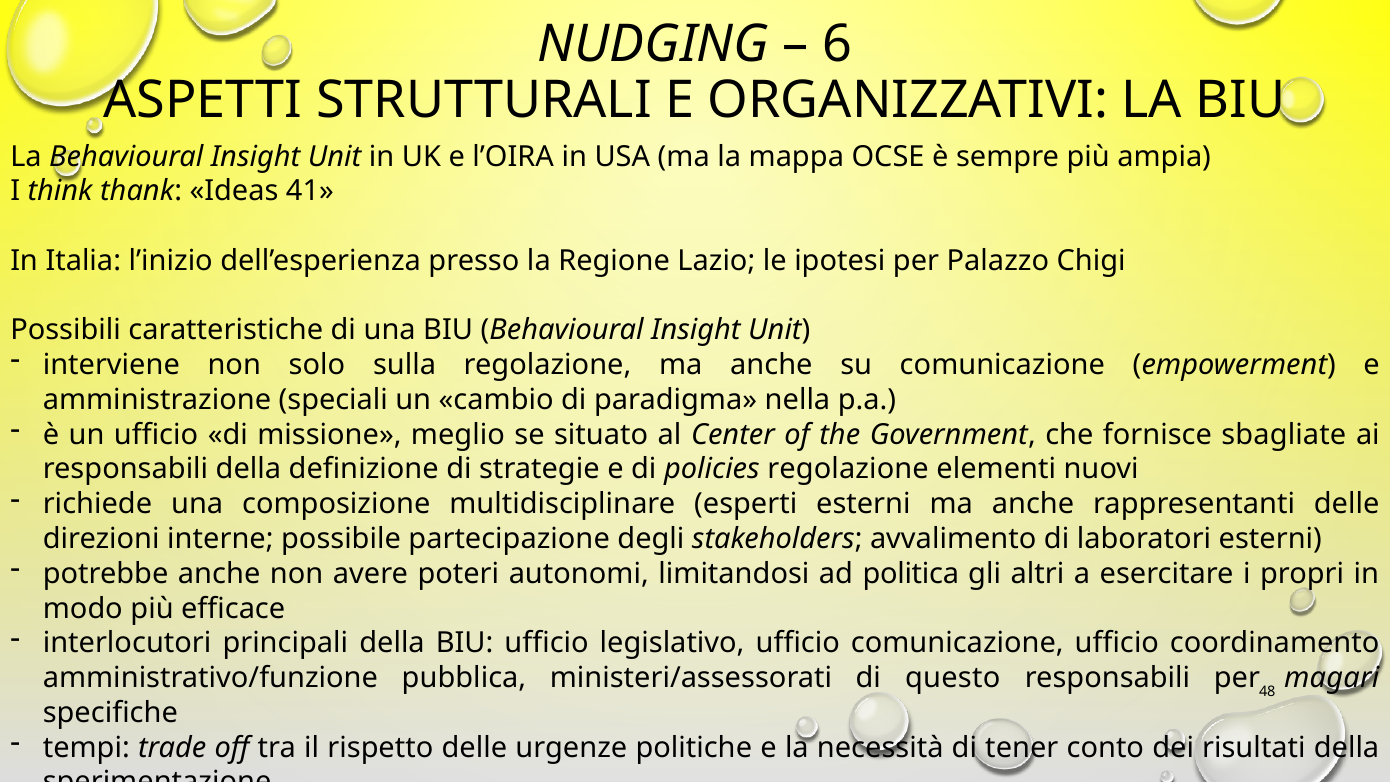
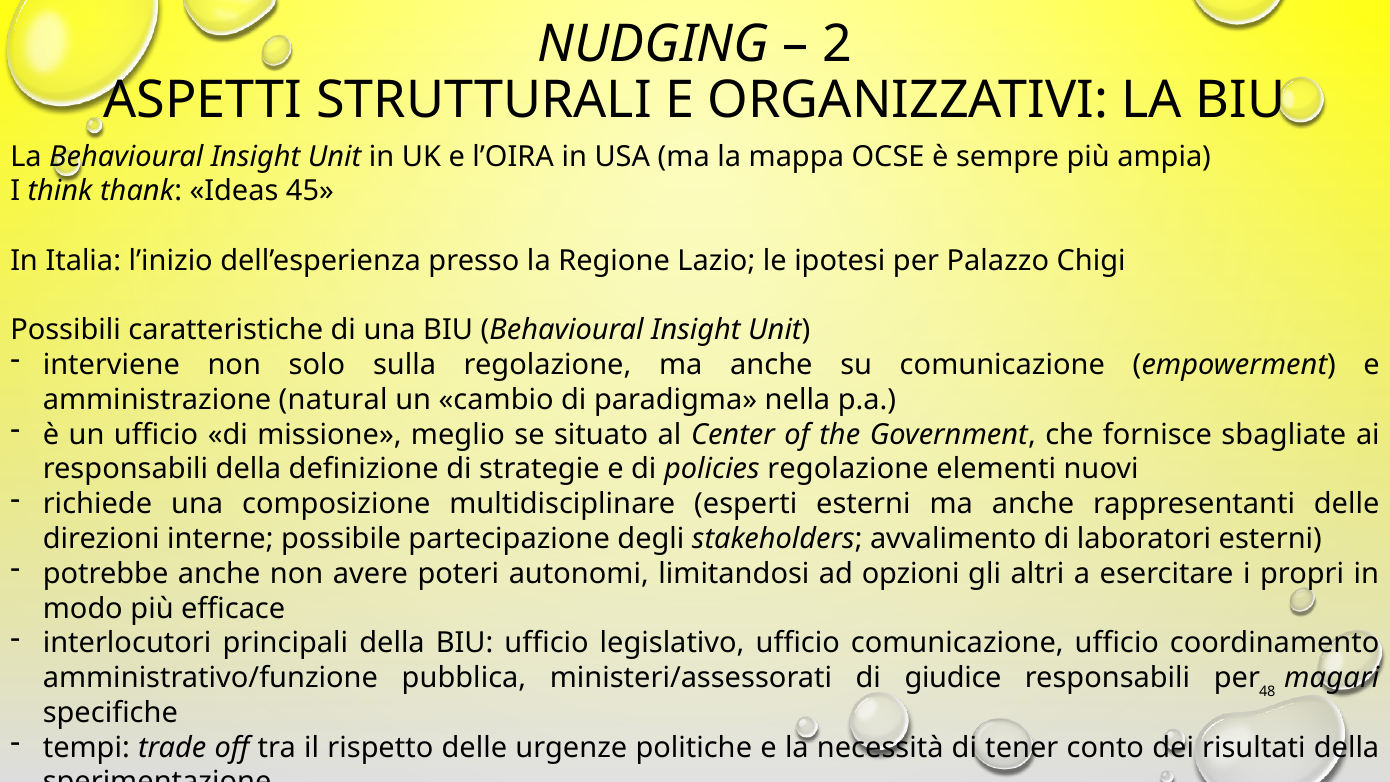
6: 6 -> 2 (837, 44)
41: 41 -> 45 (310, 191)
speciali: speciali -> natural (333, 400)
politica: politica -> opzioni (911, 574)
questo: questo -> giudice (953, 678)
